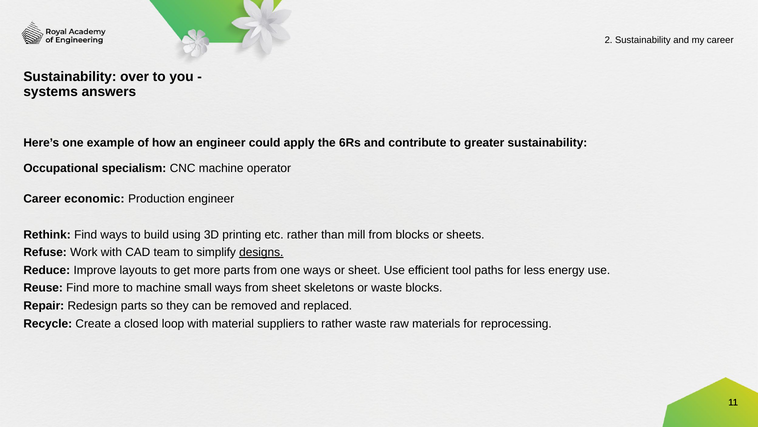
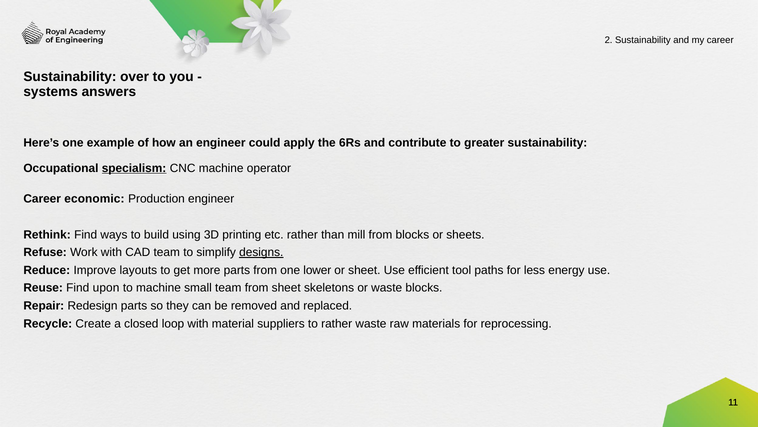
specialism underline: none -> present (134, 168)
one ways: ways -> lower (317, 270)
Find more: more -> upon (106, 288)
small ways: ways -> team (228, 288)
